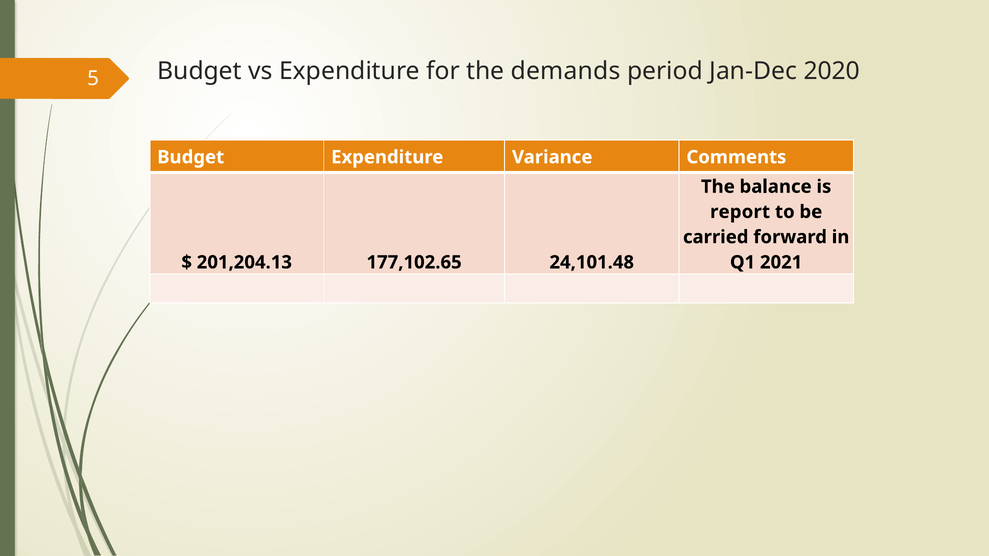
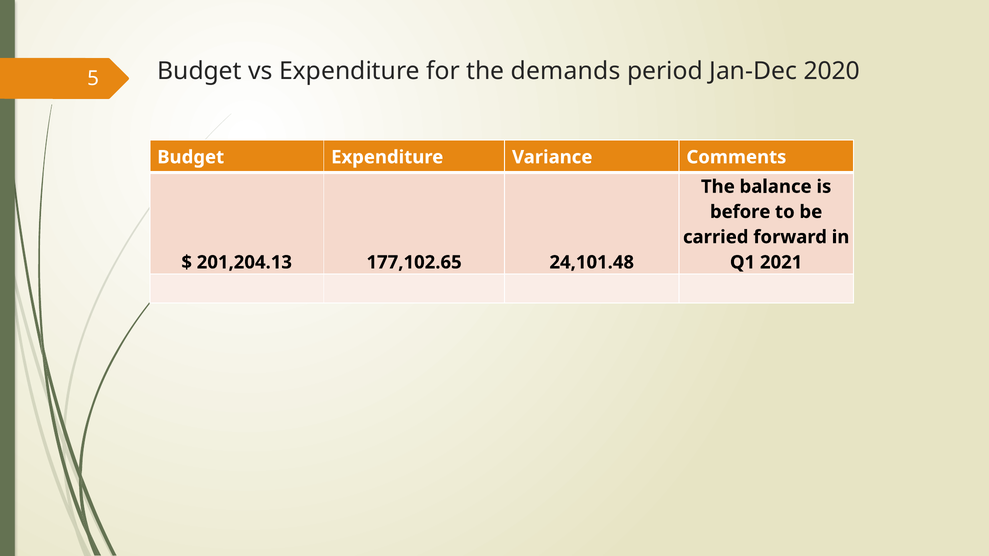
report: report -> before (740, 212)
